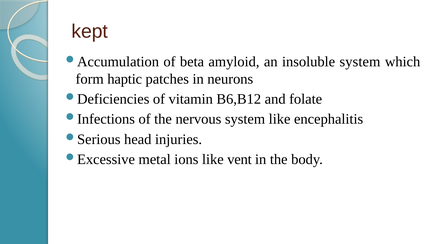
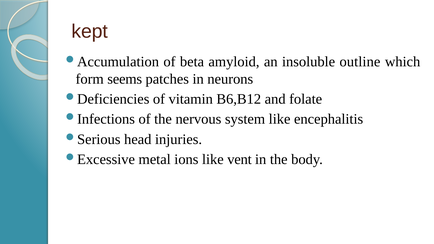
insoluble system: system -> outline (360, 62)
haptic: haptic -> seems (125, 79)
